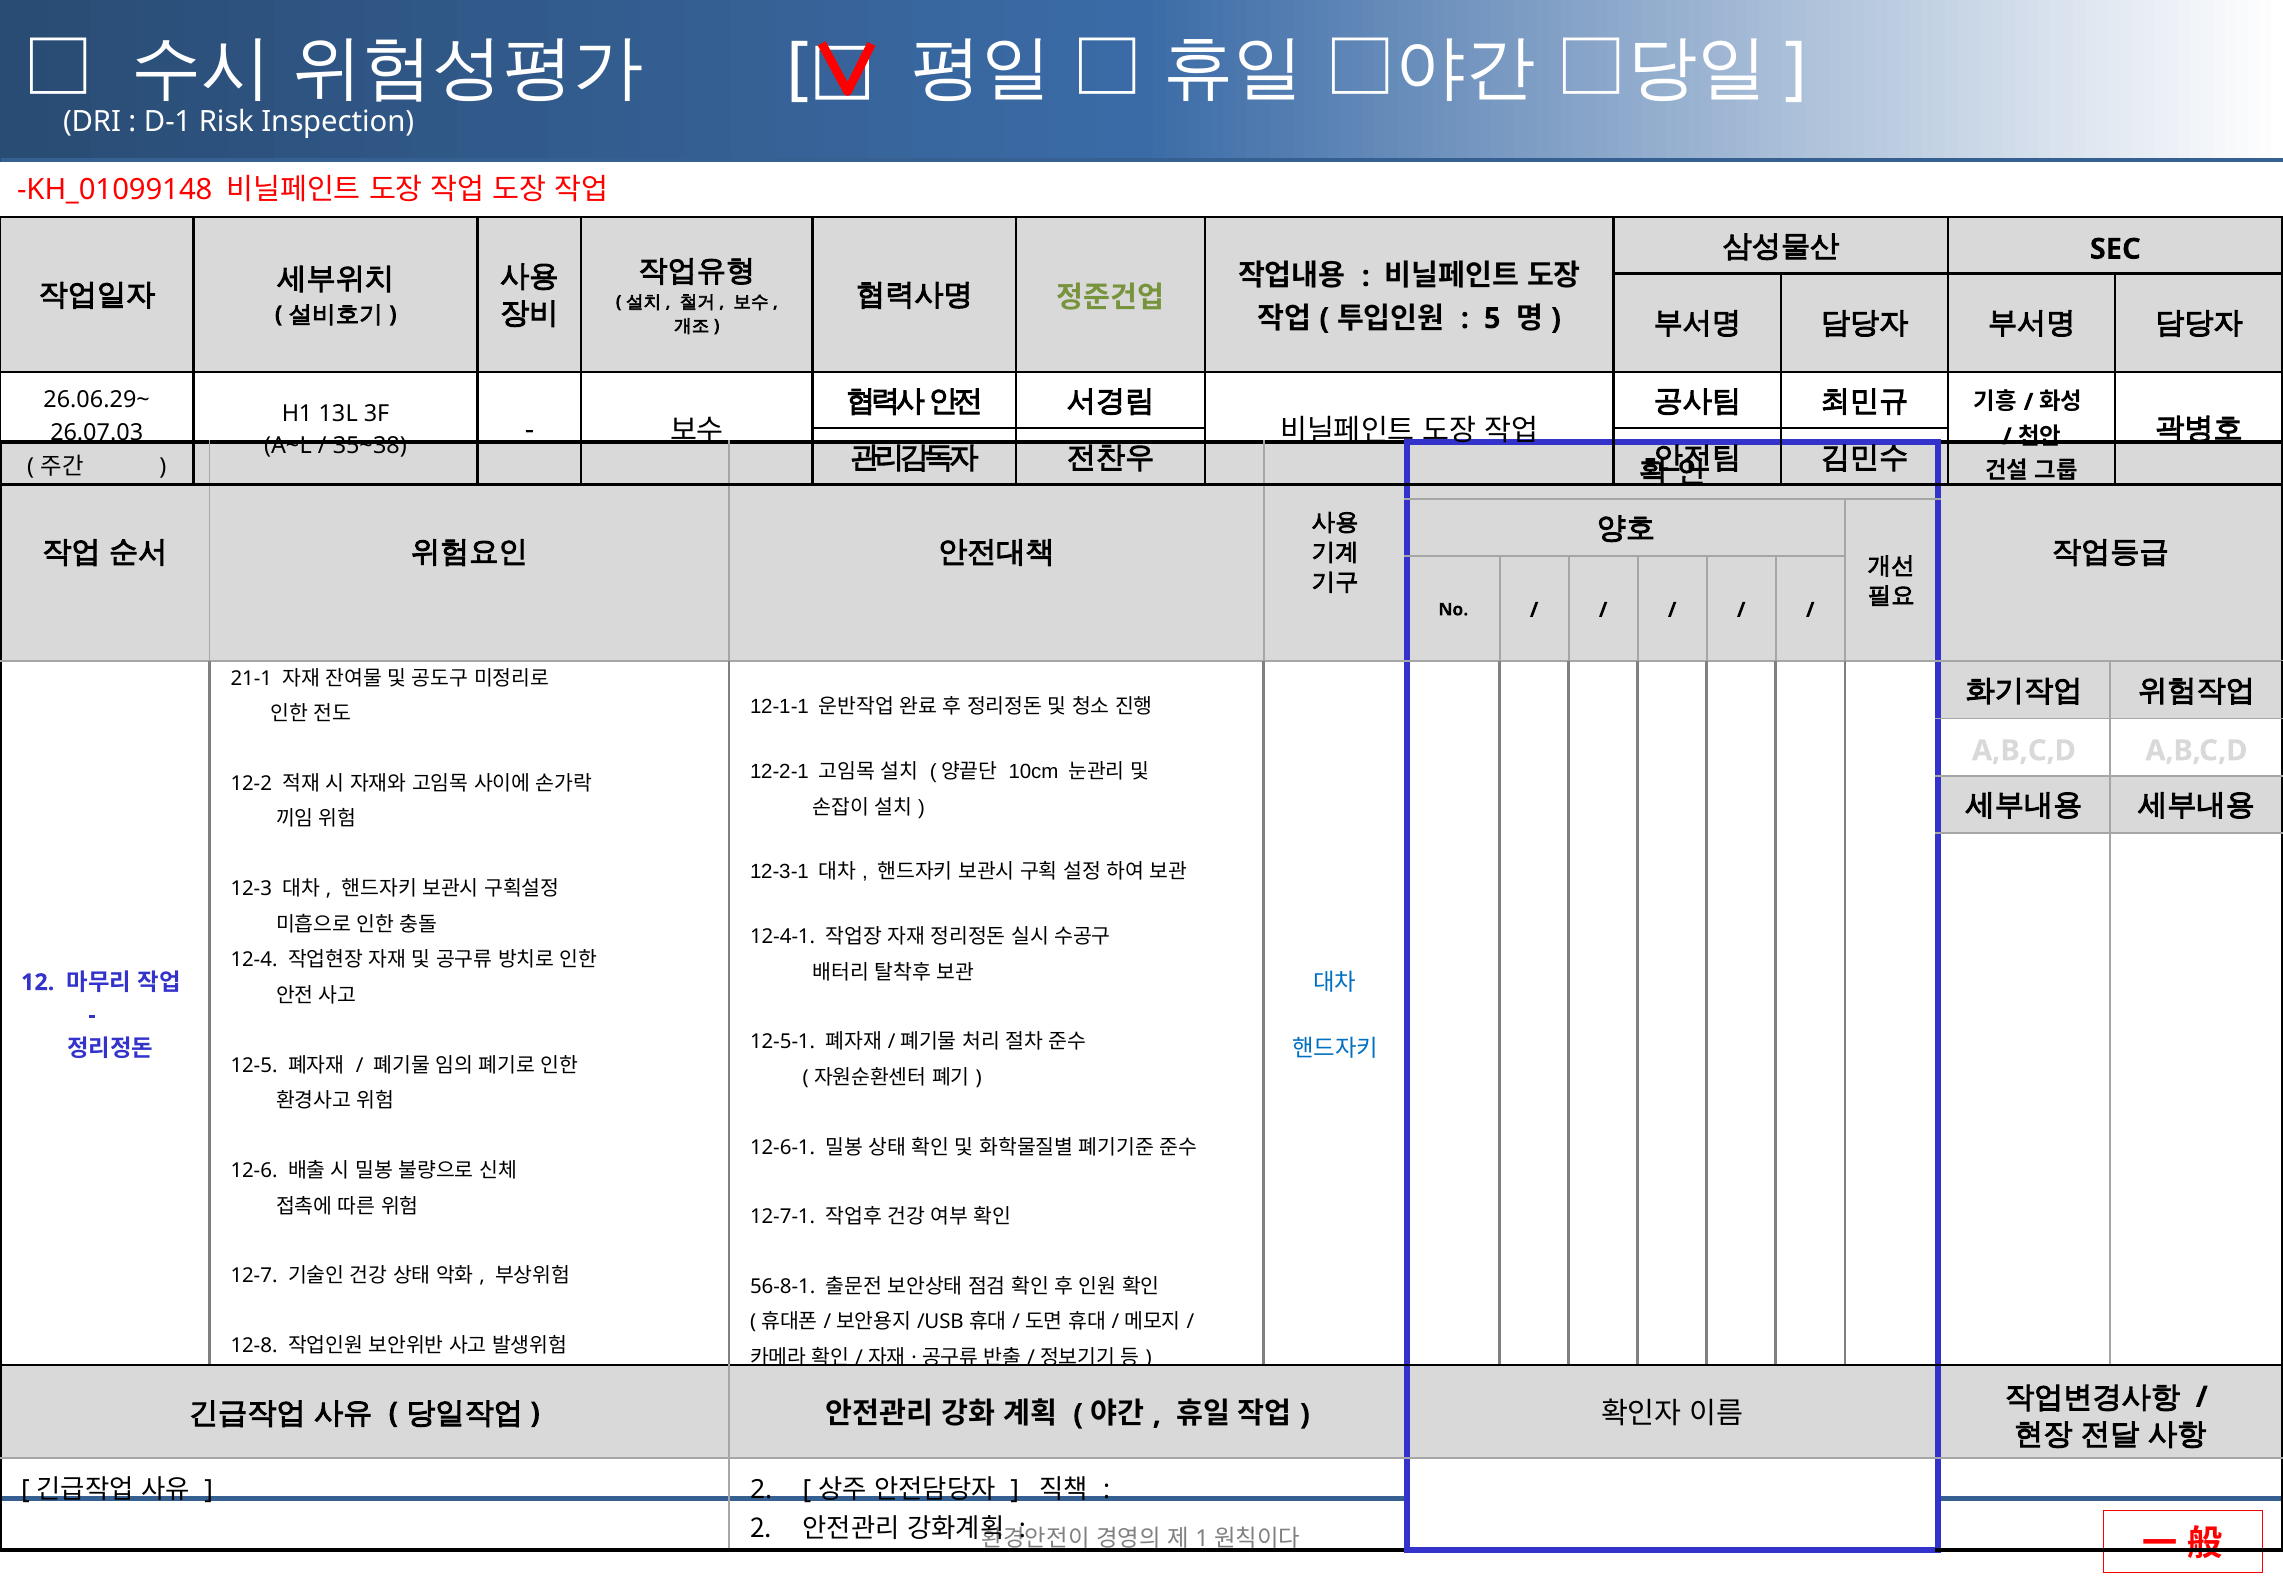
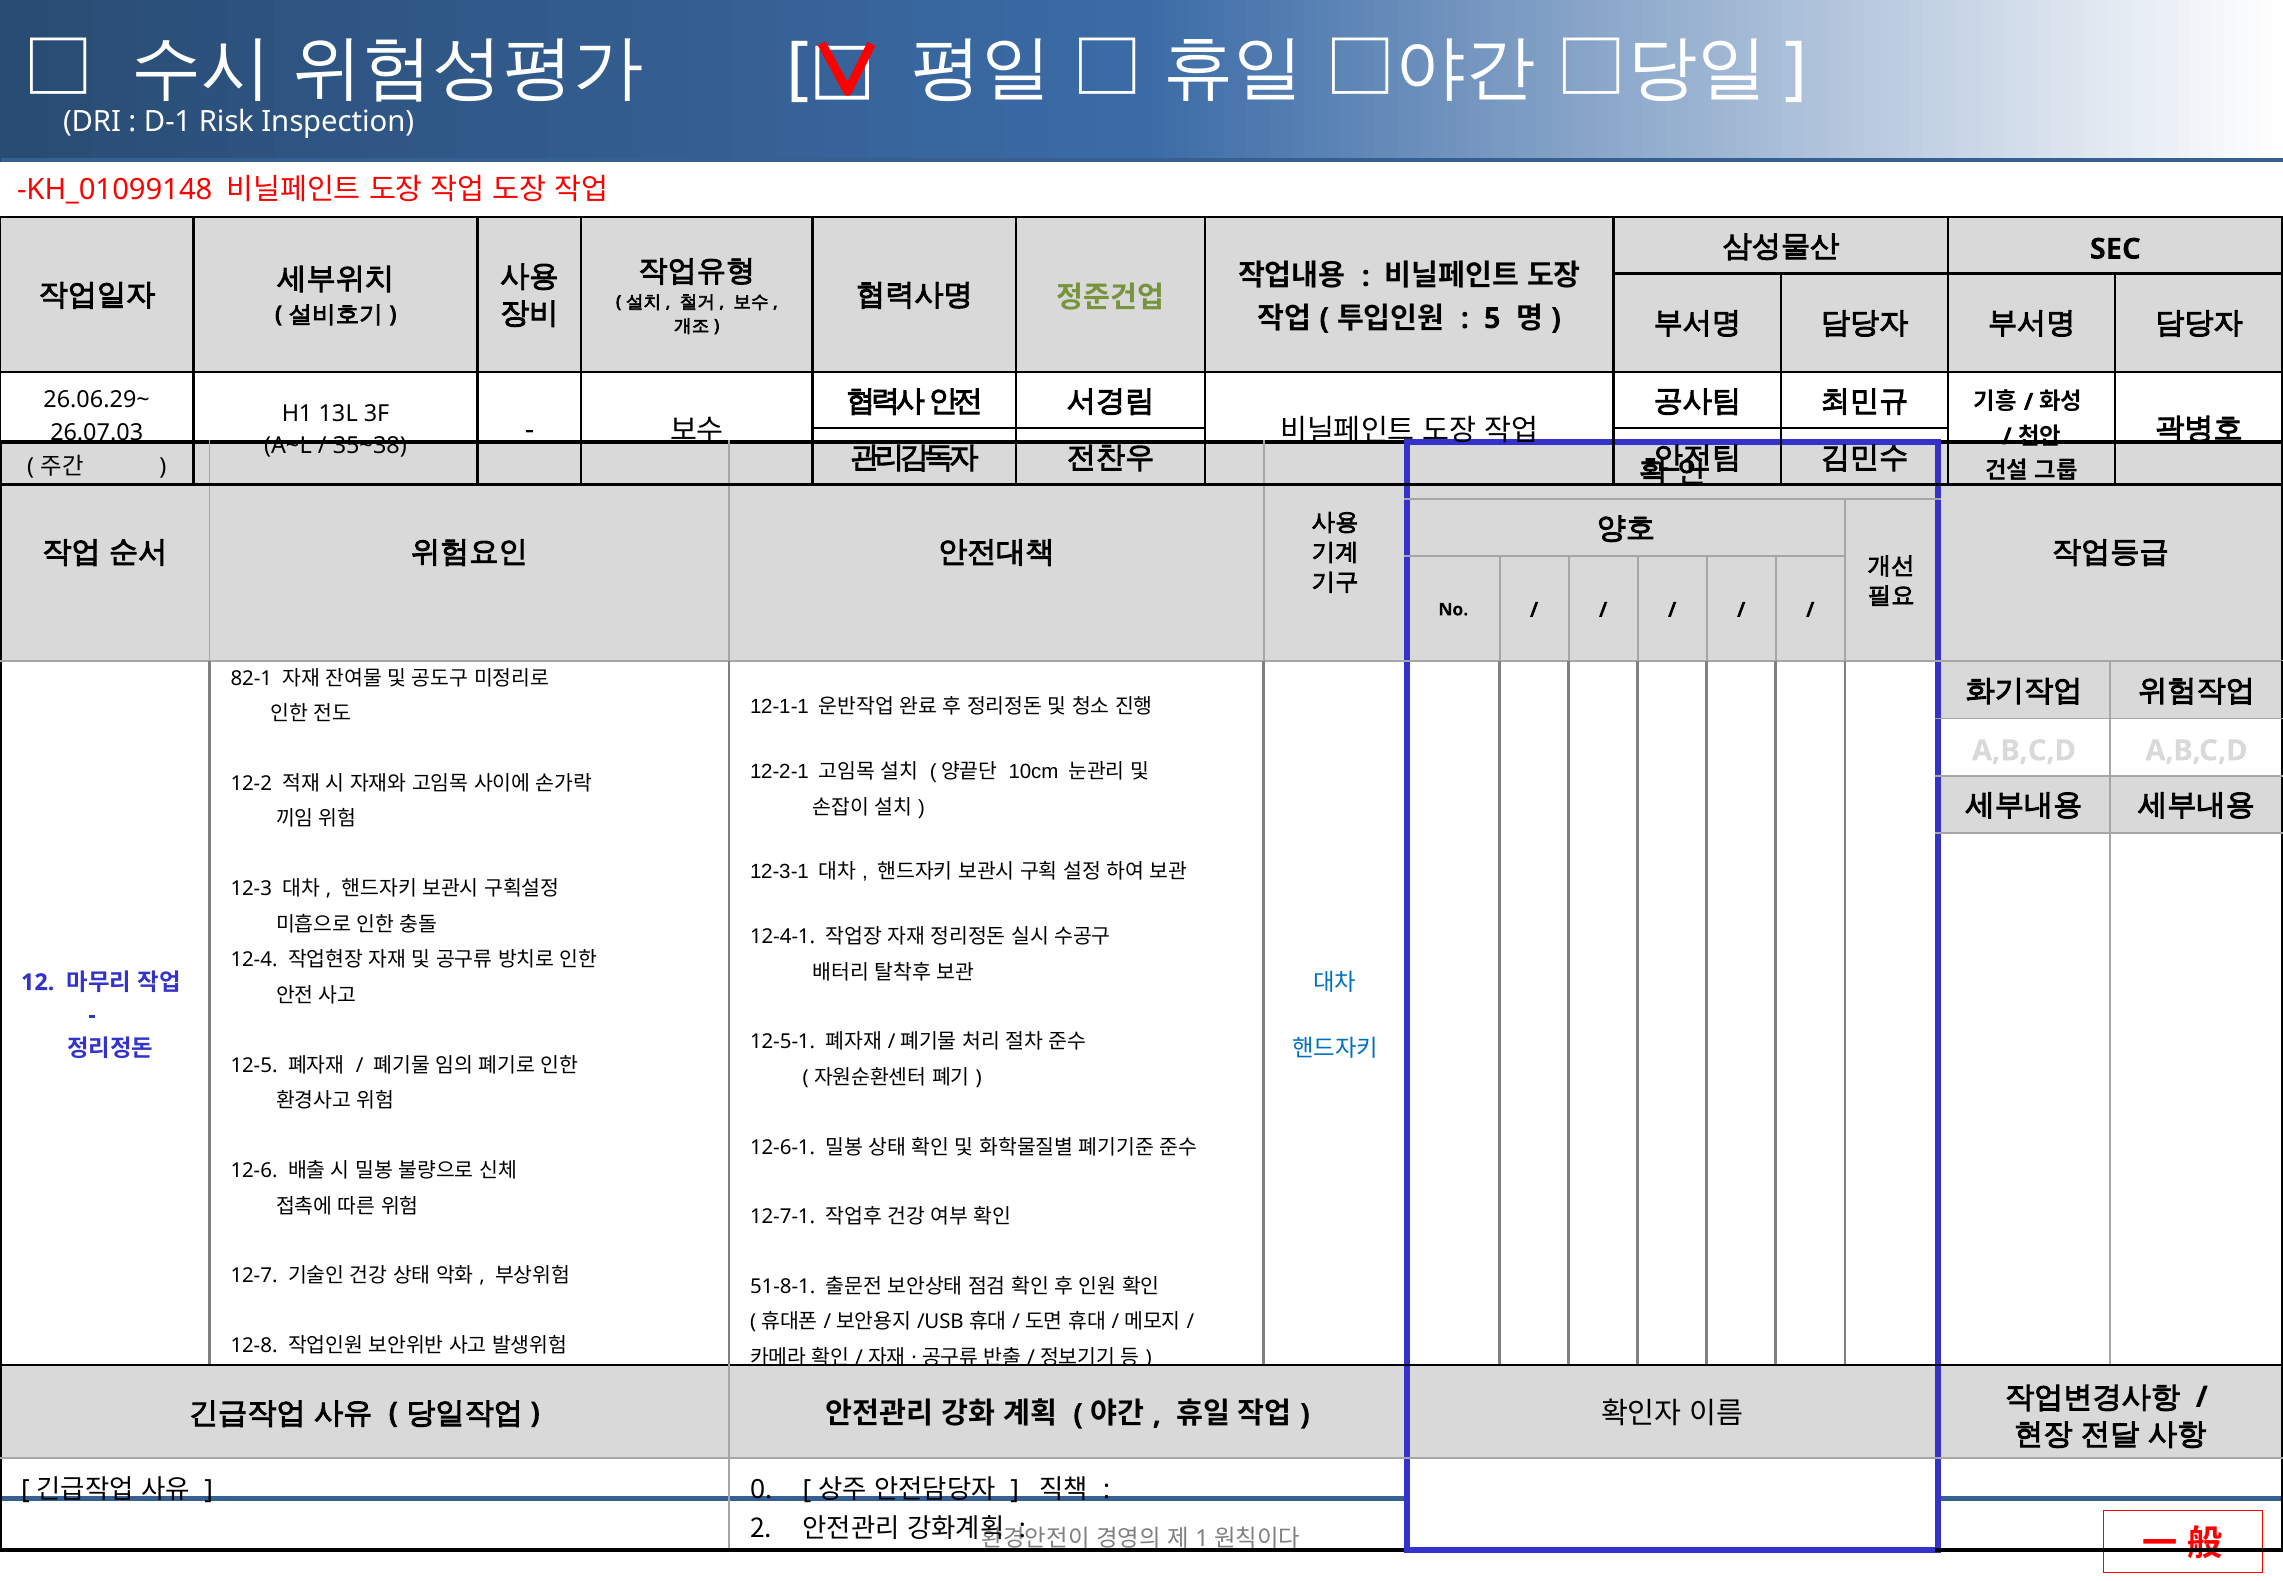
21-1: 21-1 -> 82-1 (251, 678)
56-8-1: 56-8-1 -> 51-8-1 (783, 1286)
2: 2 -> 0 (761, 1490)
